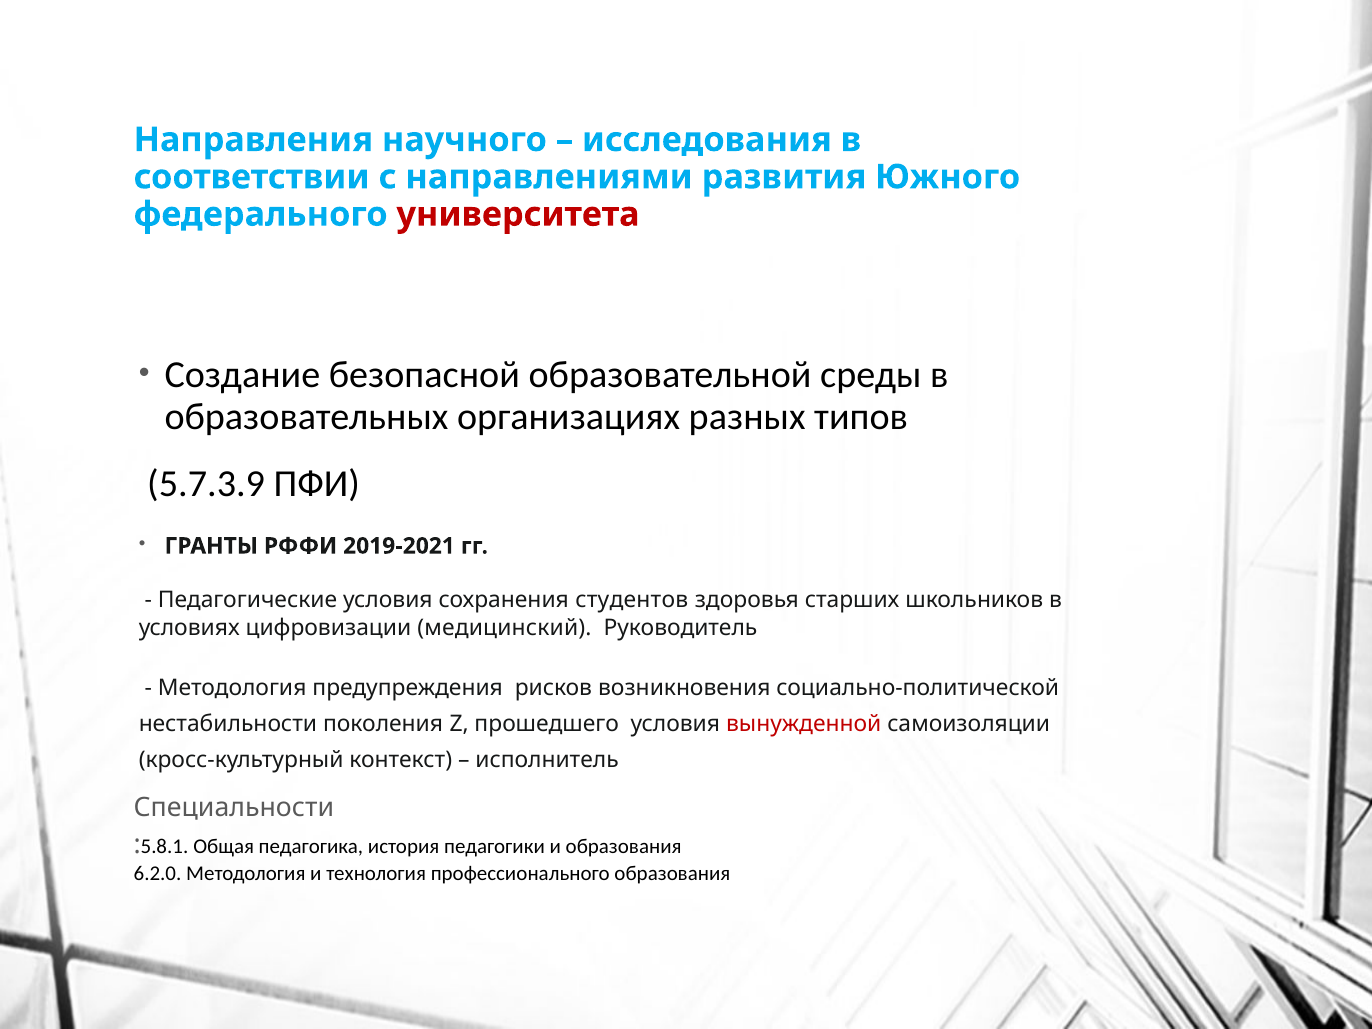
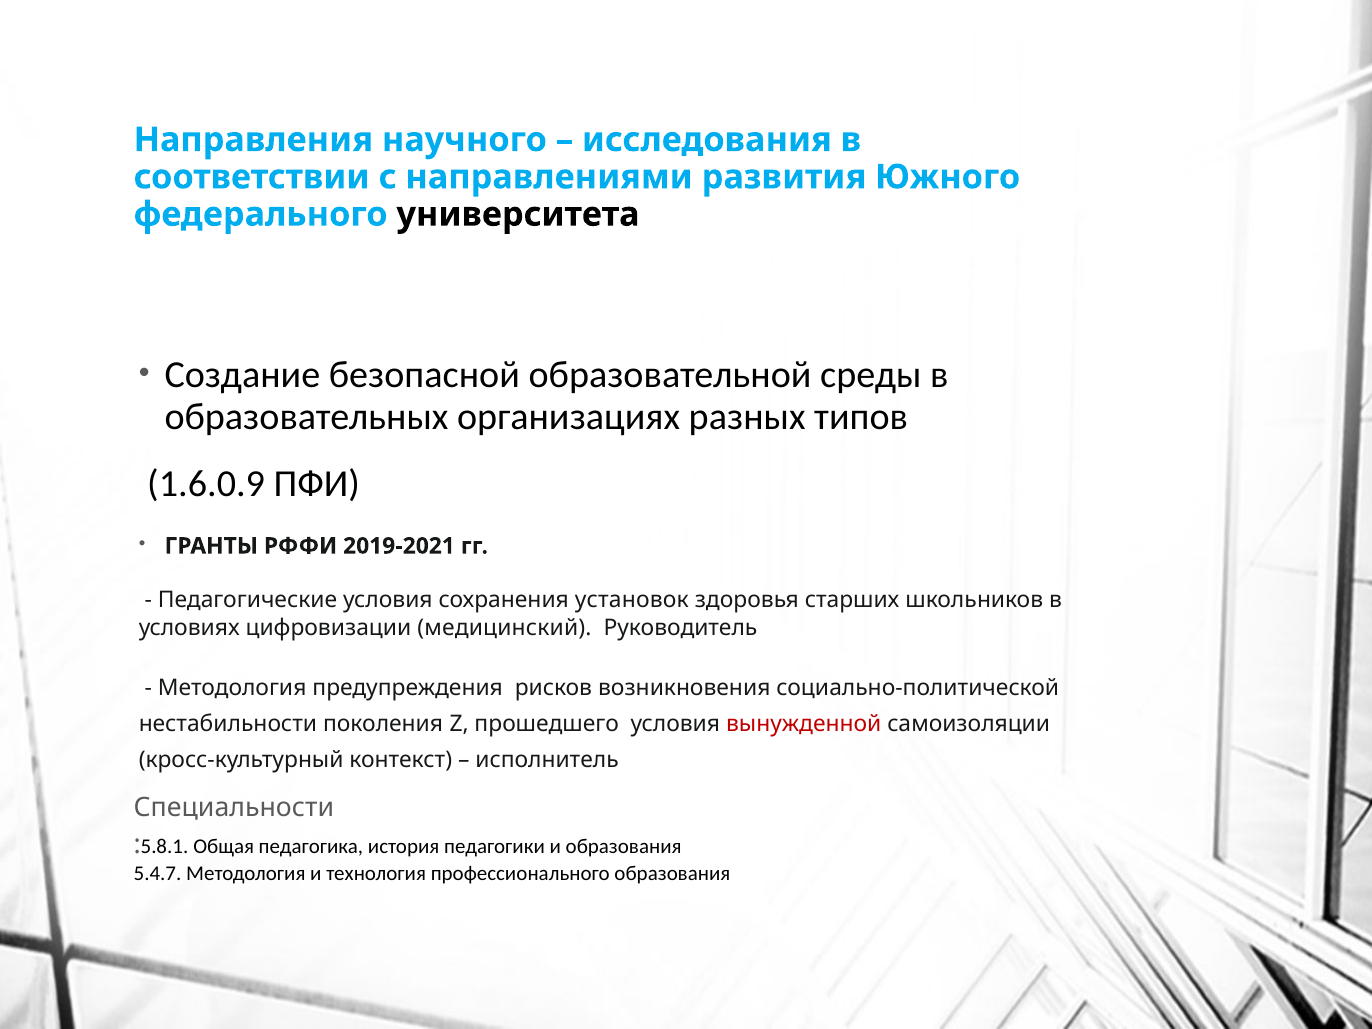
университета colour: red -> black (518, 214)
5.7.3.9: 5.7.3.9 -> 1.6.0.9 (206, 484)
студентов: студентов -> установок (632, 600)
6.2.0: 6.2.0 -> 5.4.7 (158, 874)
